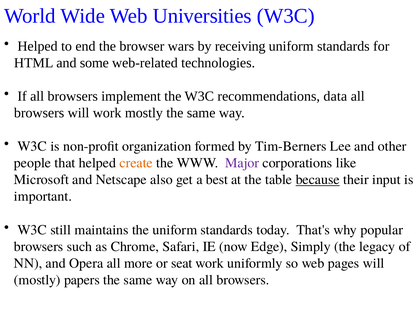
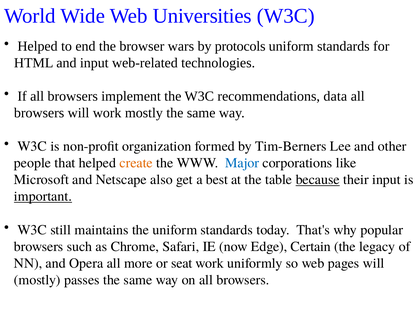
receiving: receiving -> protocols (240, 46)
and some: some -> input (94, 63)
Major colour: purple -> blue (242, 163)
important underline: none -> present (43, 197)
Simply: Simply -> Certain (311, 247)
papers: papers -> passes (82, 280)
